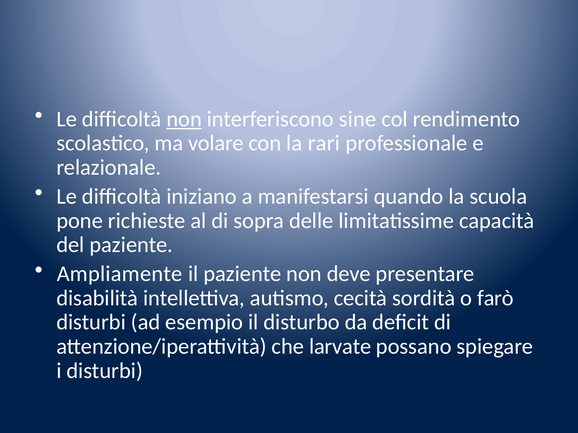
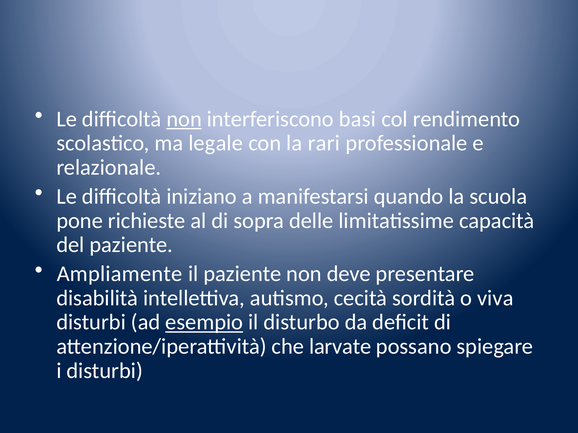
sine: sine -> basi (358, 119)
volare: volare -> legale (216, 143)
farò: farò -> viva (495, 298)
esempio underline: none -> present (204, 323)
